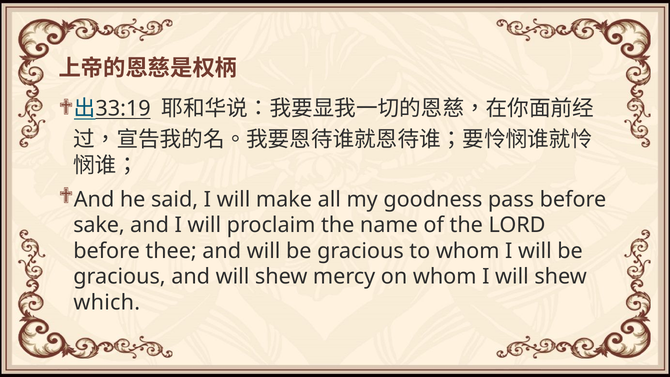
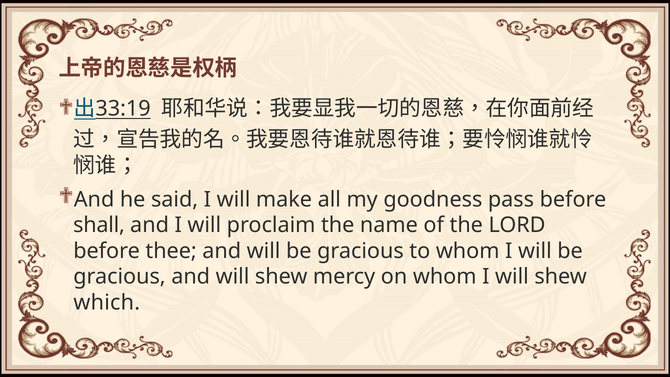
sake: sake -> shall (99, 225)
